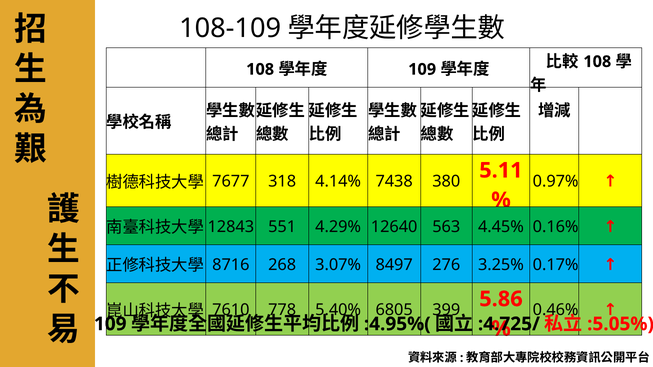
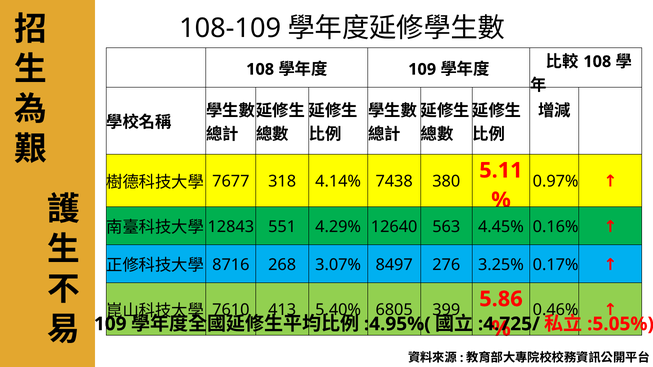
778: 778 -> 413 (282, 310)
